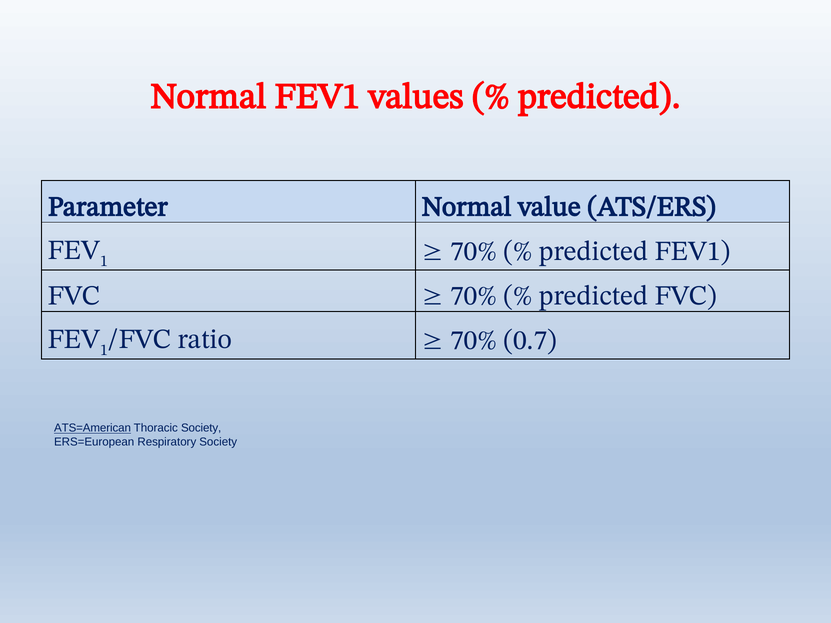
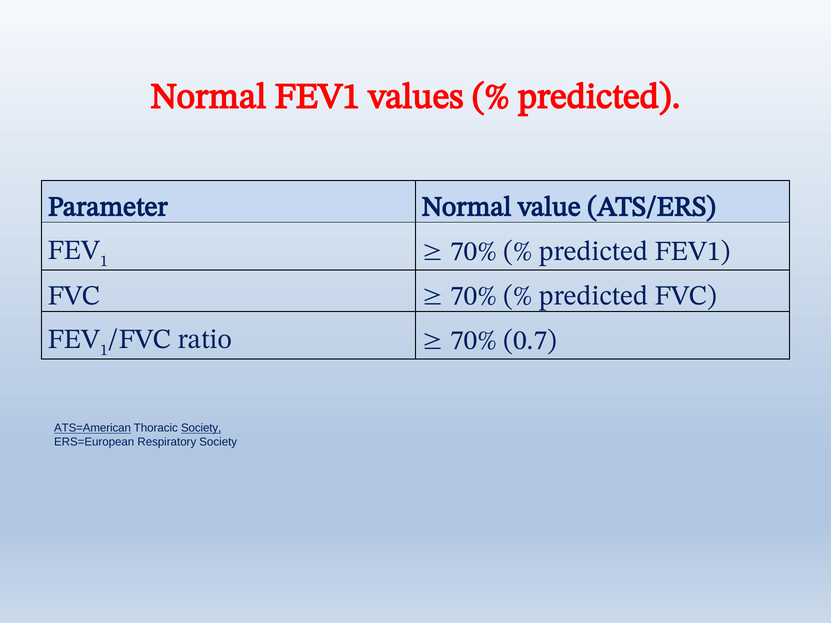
Society underline: none -> present (201, 428)
